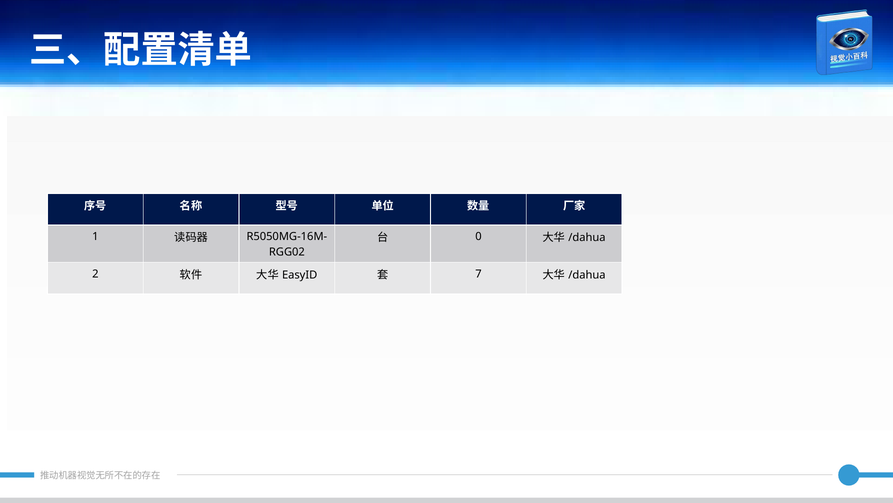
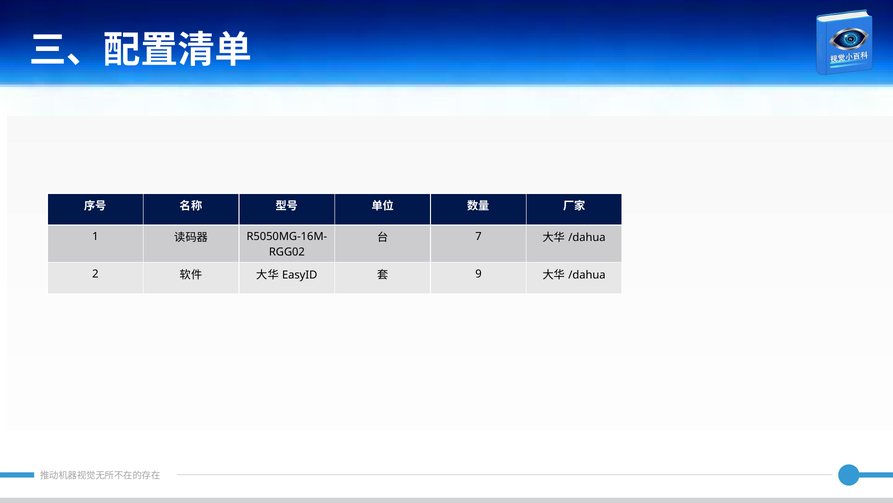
0: 0 -> 7 (478, 236)
7: 7 -> 9 (478, 273)
